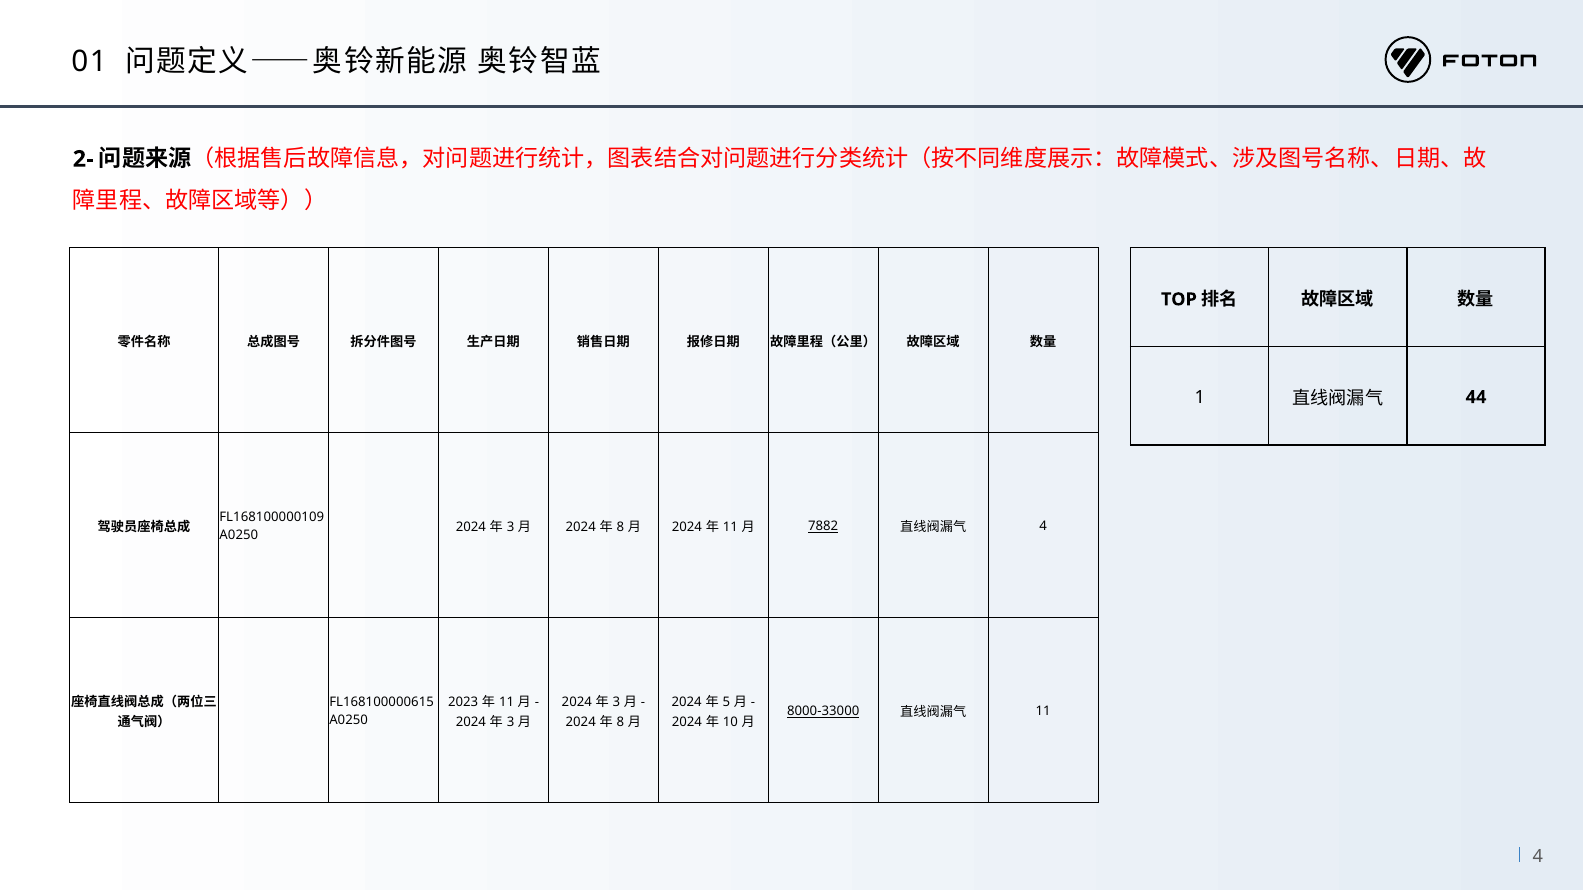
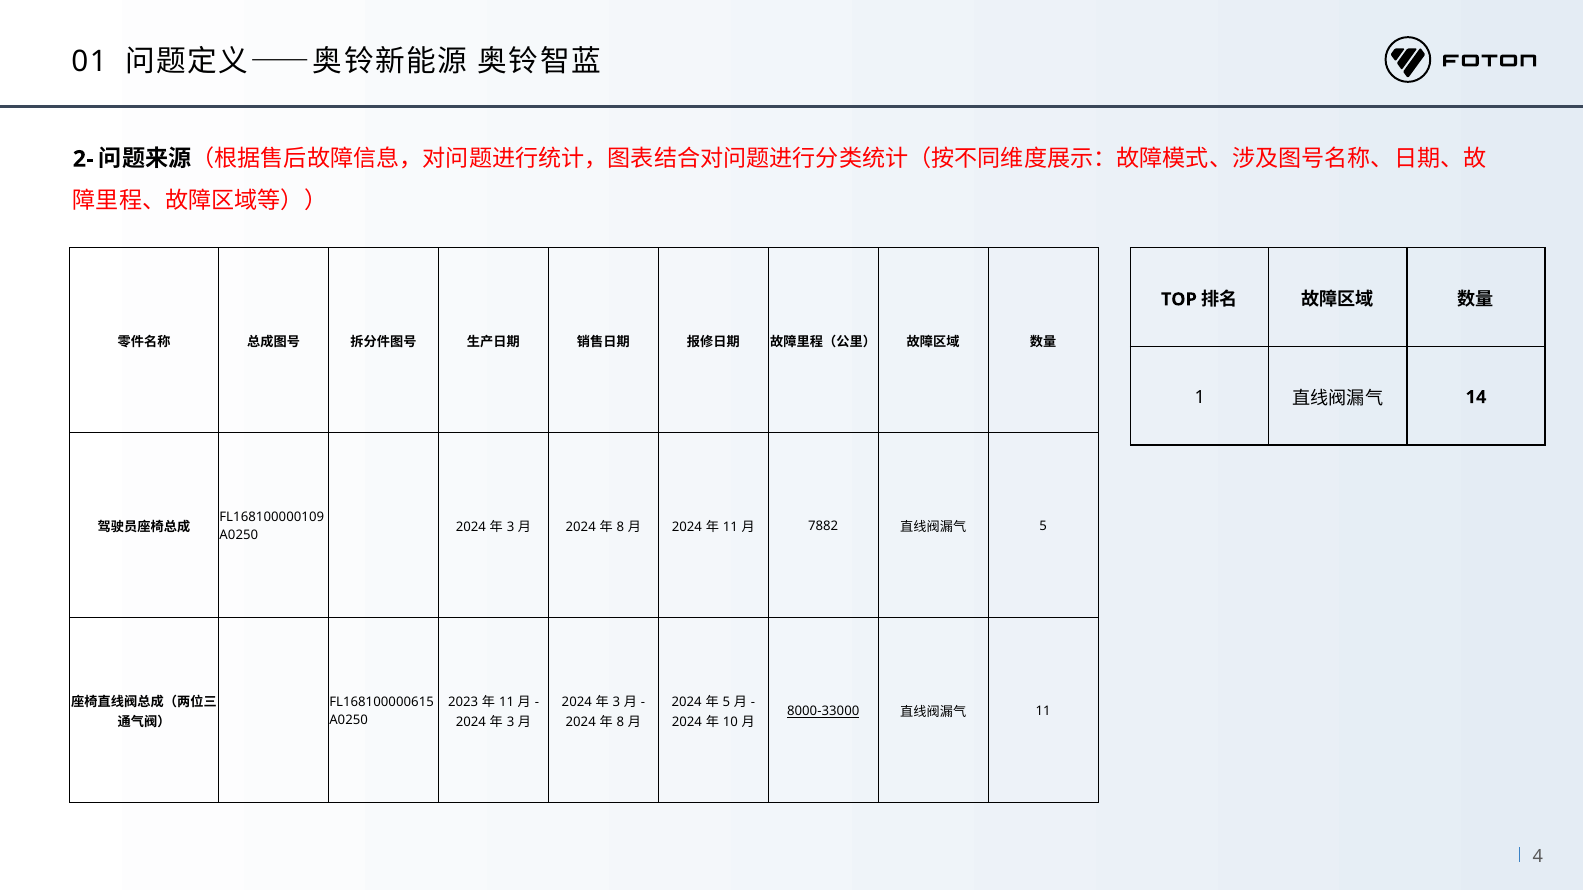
44: 44 -> 14 (1476, 397)
7882 underline: present -> none (823, 527)
4: 4 -> 5 (1043, 527)
